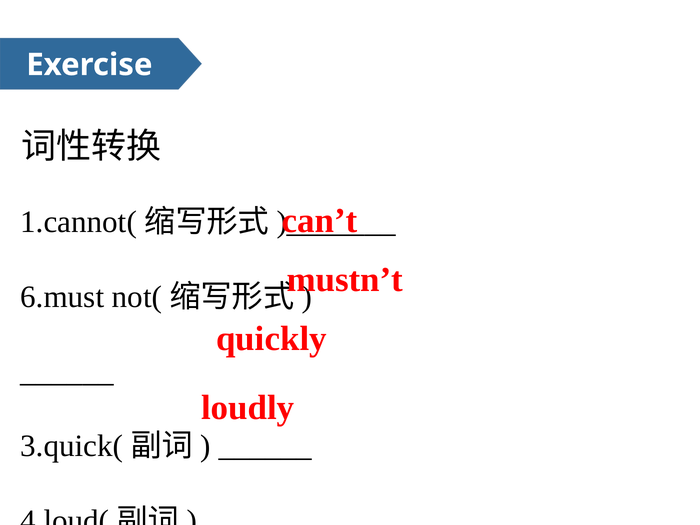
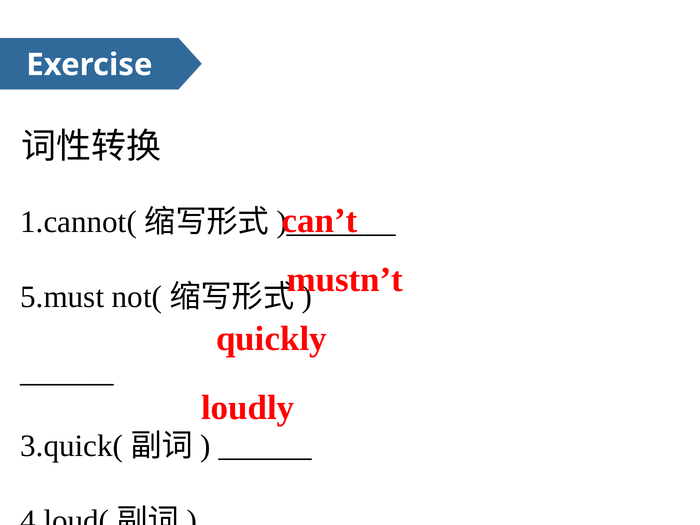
6.must: 6.must -> 5.must (62, 297)
